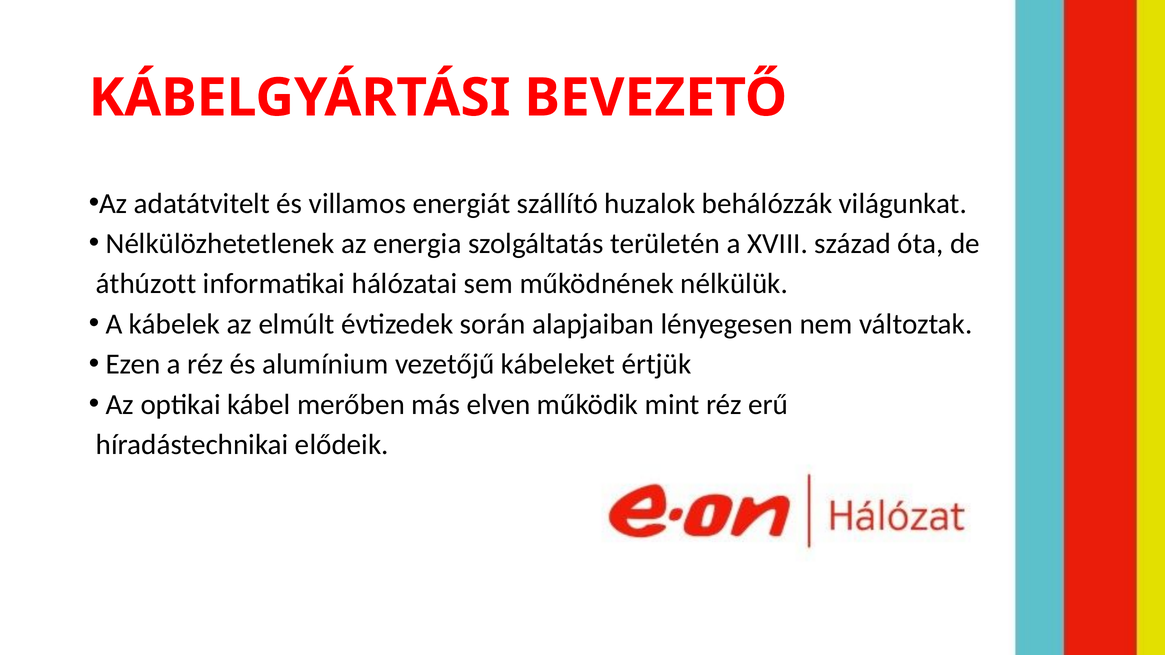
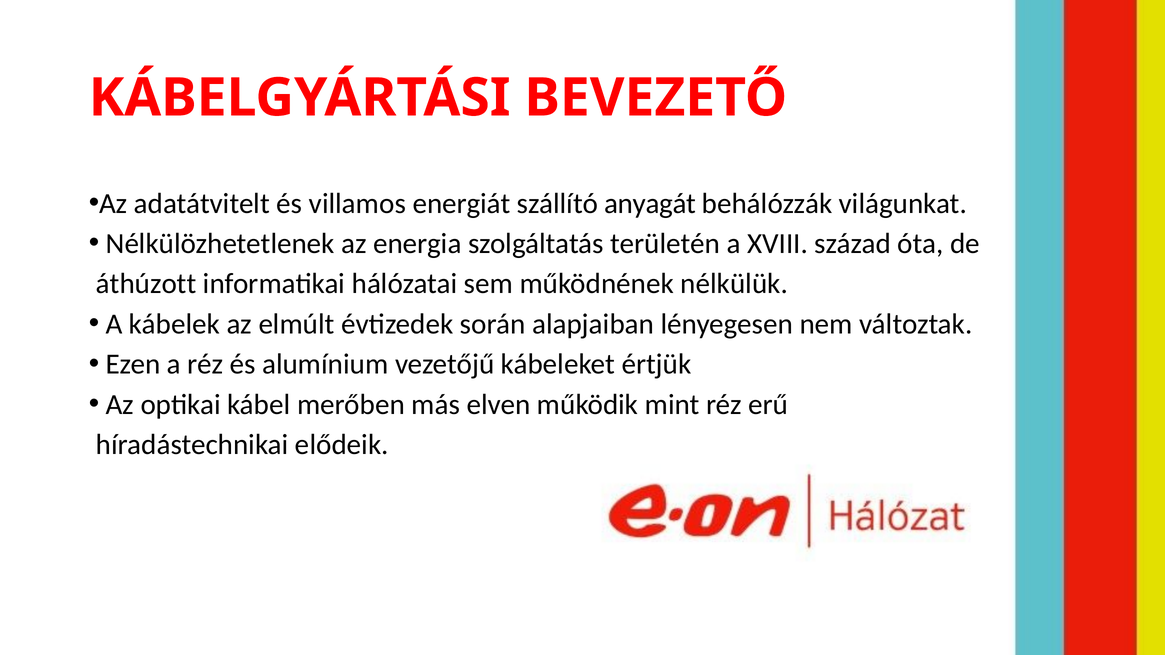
huzalok: huzalok -> anyagát (650, 204)
